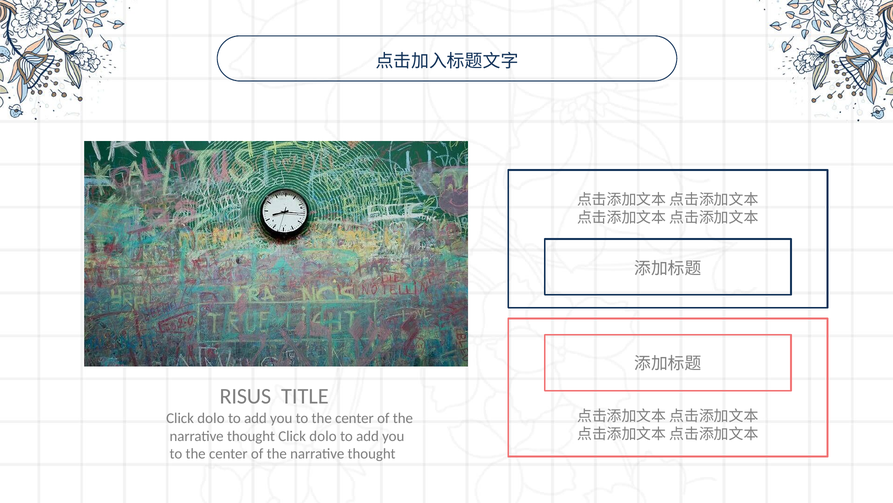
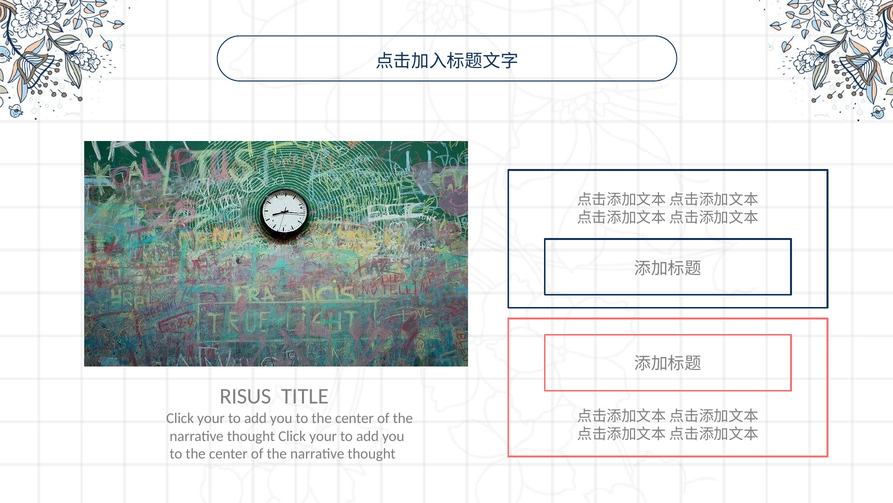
dolo: dolo -> your (211, 418)
thought Click dolo: dolo -> your (323, 436)
